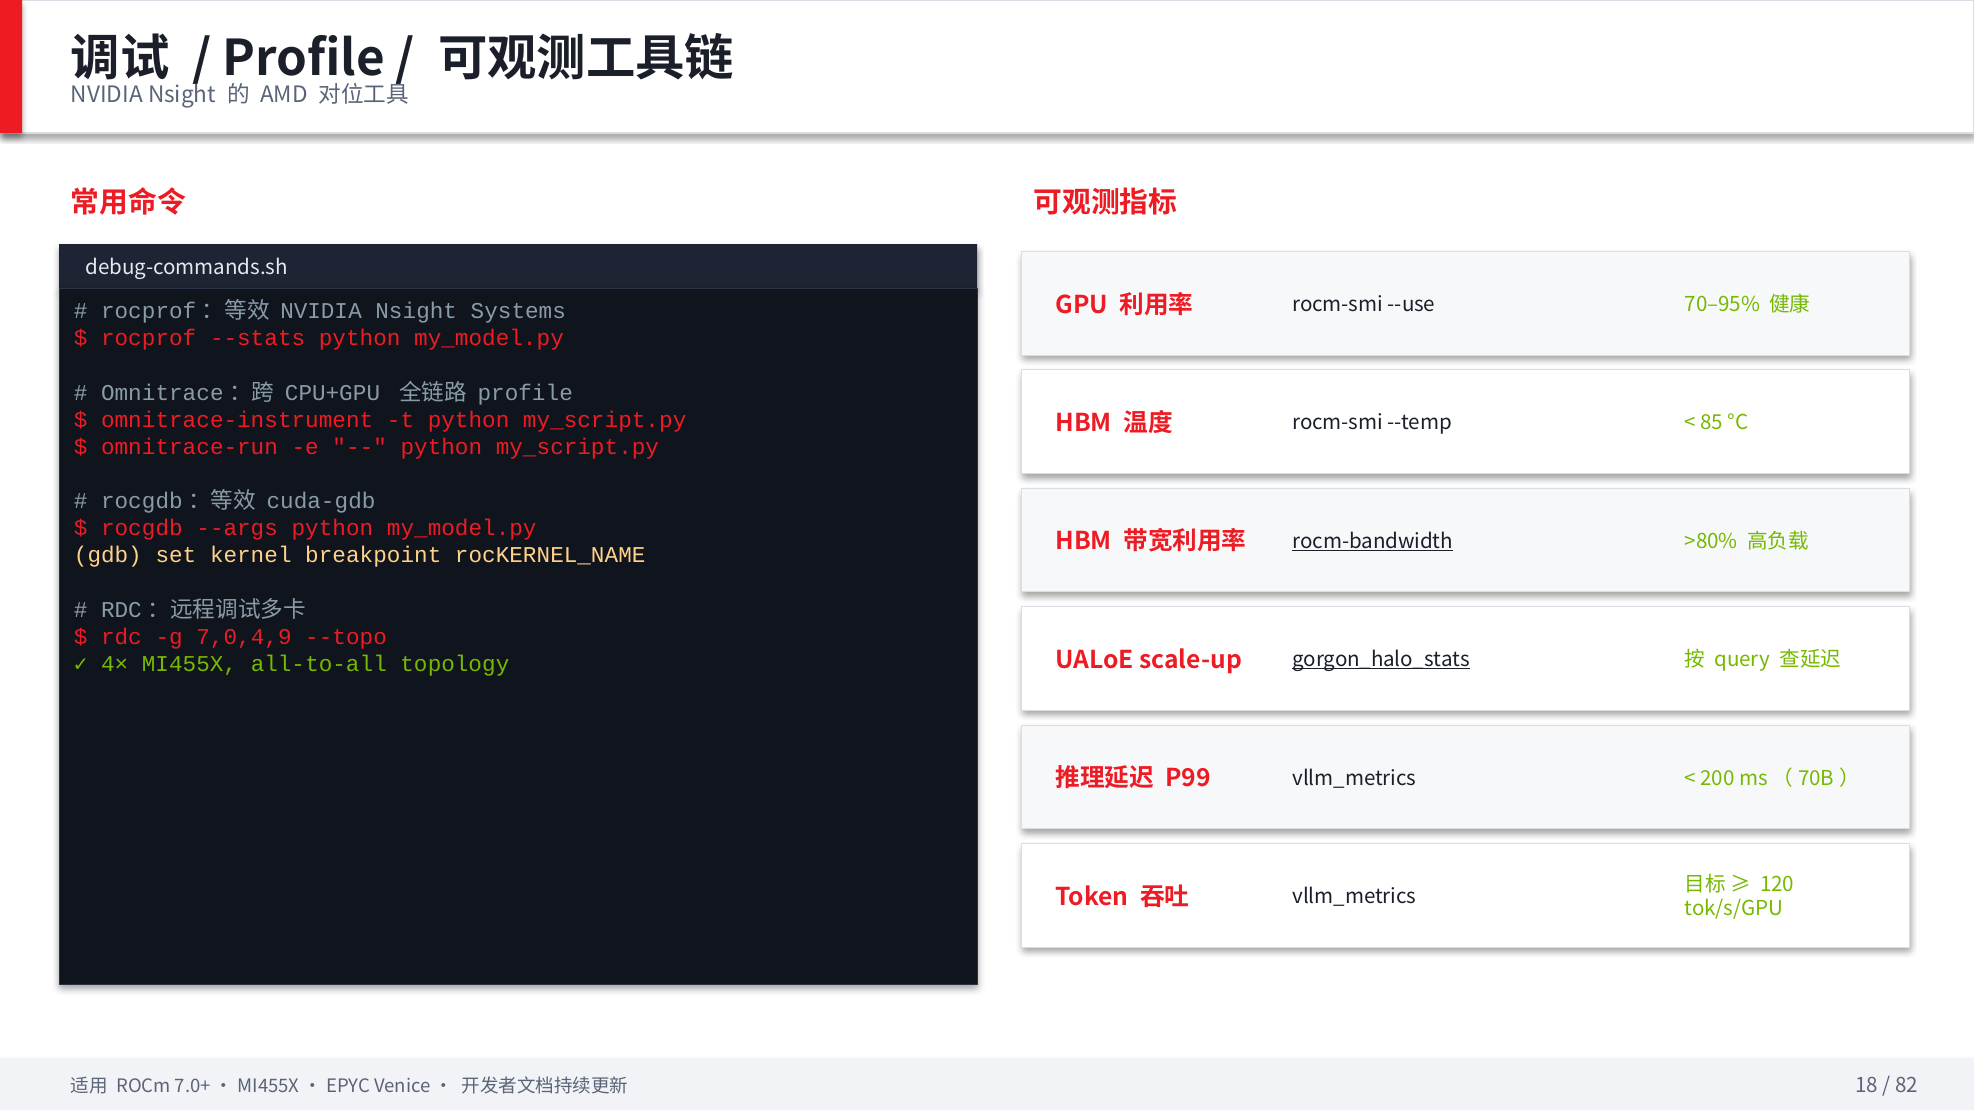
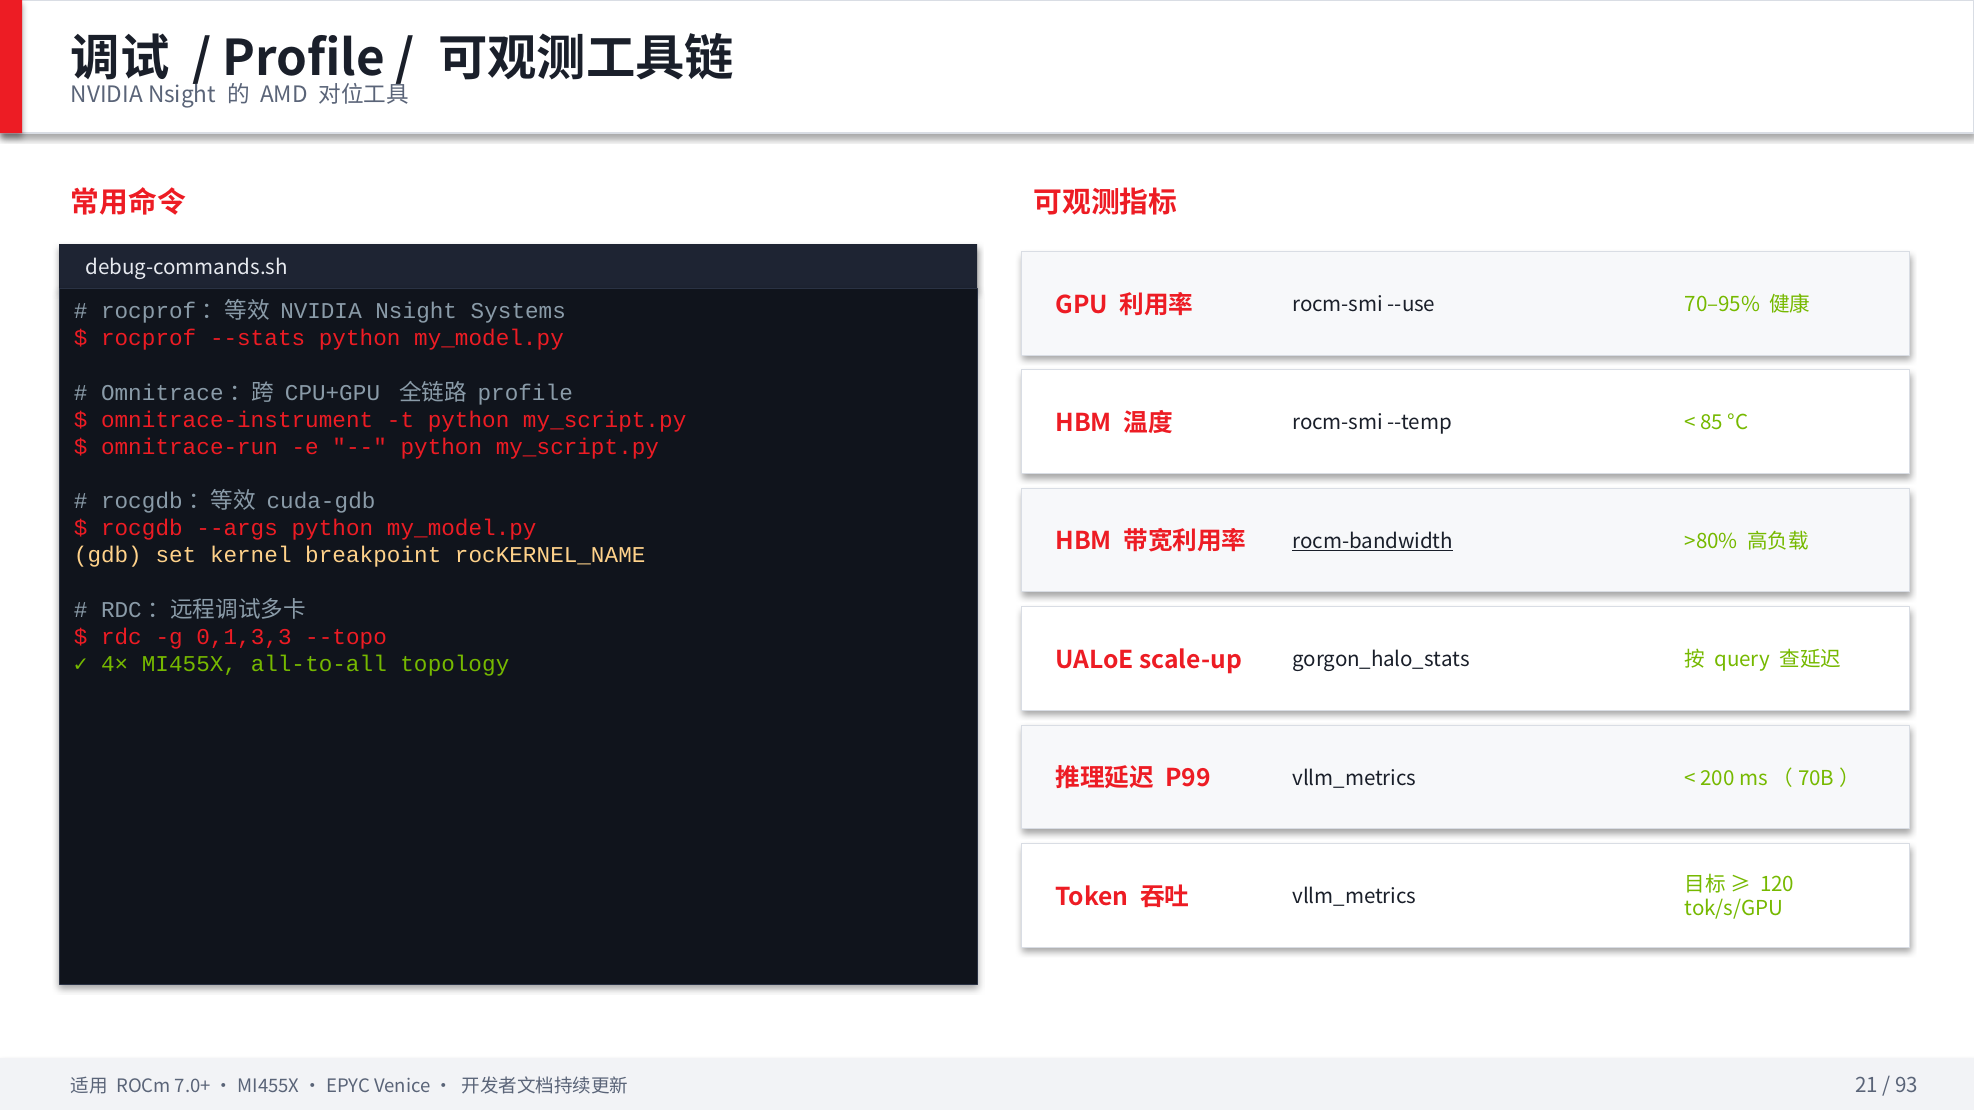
7,0,4,9: 7,0,4,9 -> 0,1,3,3 (244, 637)
gorgon_halo_stats underline: present -> none (1381, 660)
18: 18 -> 21 (1867, 1087)
82: 82 -> 93 (1906, 1087)
